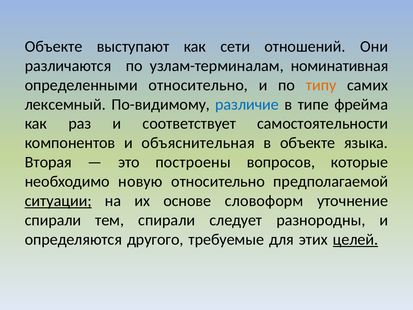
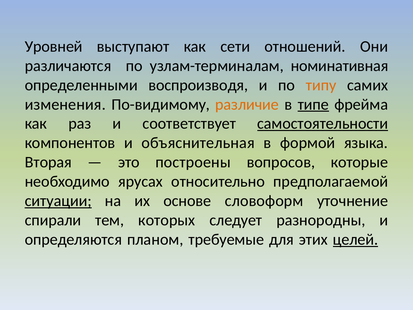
Объекте: Объекте -> Уровней (54, 46)
определенными относительно: относительно -> воспроизводя (198, 85)
лексемный: лексемный -> изменения (65, 104)
различие colour: blue -> orange (247, 104)
типе underline: none -> present (313, 104)
самостоятельности underline: none -> present (323, 124)
в объекте: объекте -> формой (308, 143)
новую: новую -> ярусах (141, 181)
тем спирали: спирали -> которых (167, 220)
другого: другого -> планом (155, 239)
